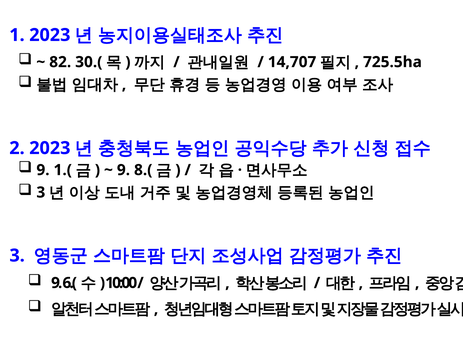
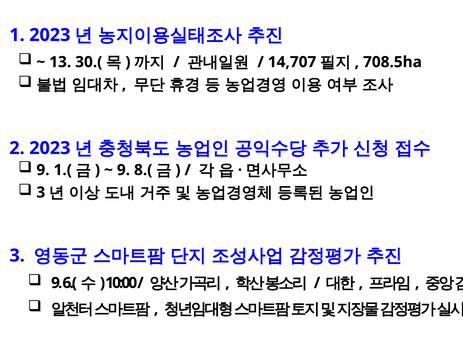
82: 82 -> 13 (60, 62)
725.5ha: 725.5ha -> 708.5ha (392, 62)
